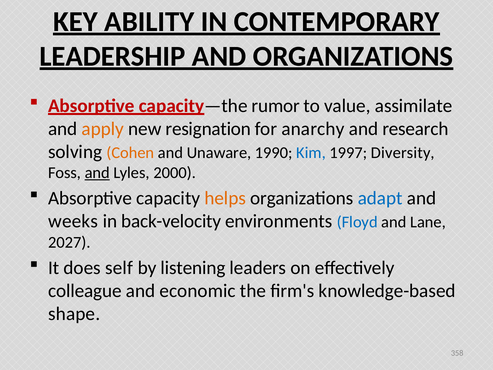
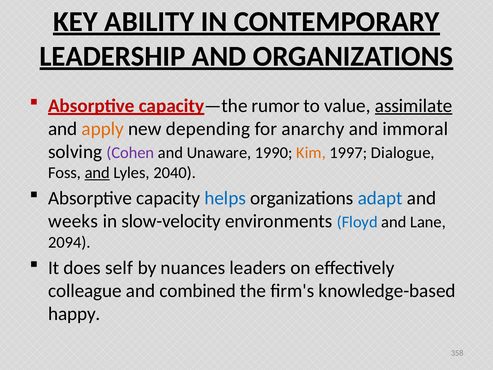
assimilate underline: none -> present (414, 106)
resignation: resignation -> depending (208, 129)
research: research -> immoral (415, 129)
Cohen colour: orange -> purple (130, 152)
Kim colour: blue -> orange (311, 152)
Diversity: Diversity -> Dialogue (403, 152)
2000: 2000 -> 2040 (175, 173)
helps colour: orange -> blue (225, 198)
back-velocity: back-velocity -> slow-velocity (171, 221)
2027: 2027 -> 2094 (69, 242)
listening: listening -> nuances (193, 268)
economic: economic -> combined (198, 291)
shape: shape -> happy (74, 314)
